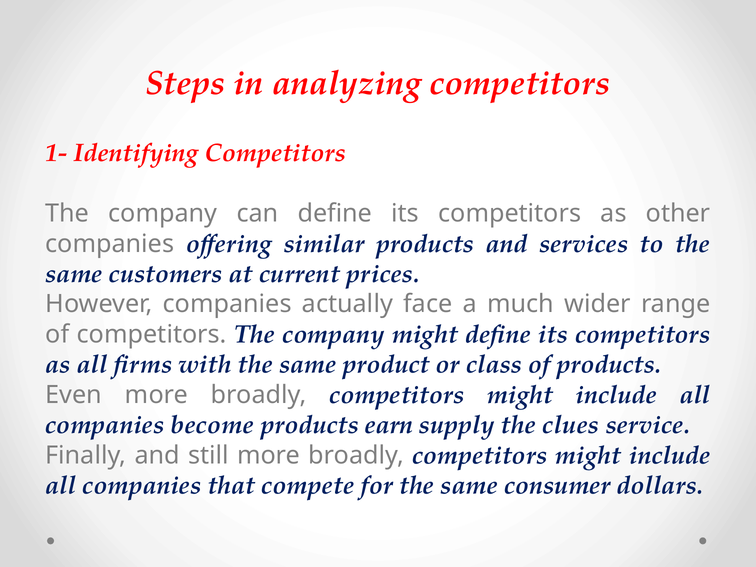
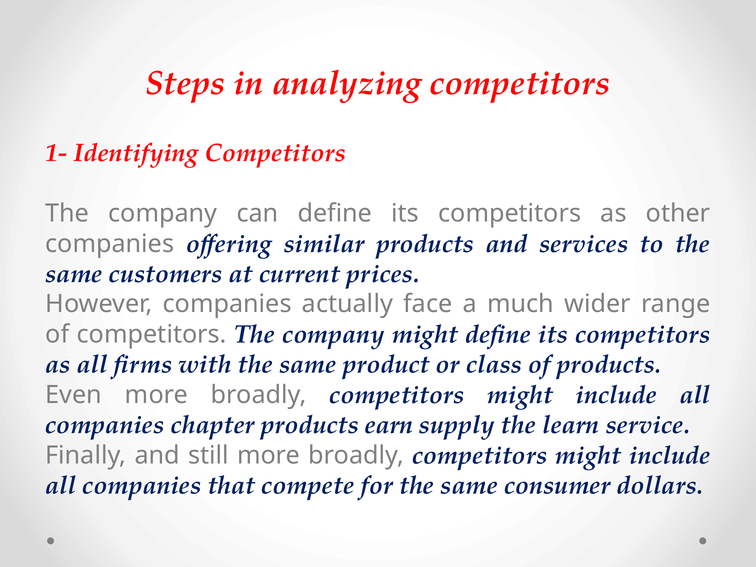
become: become -> chapter (213, 425)
clues: clues -> learn (571, 425)
